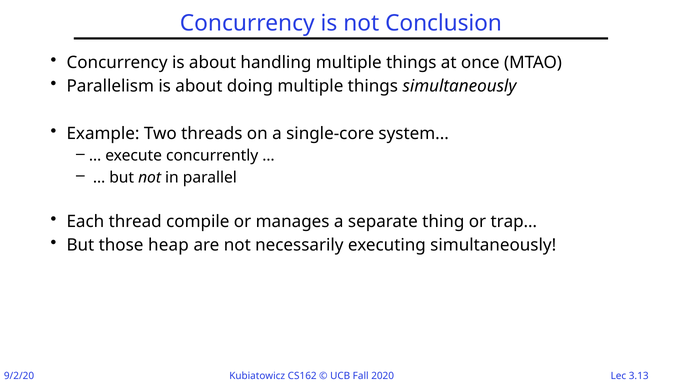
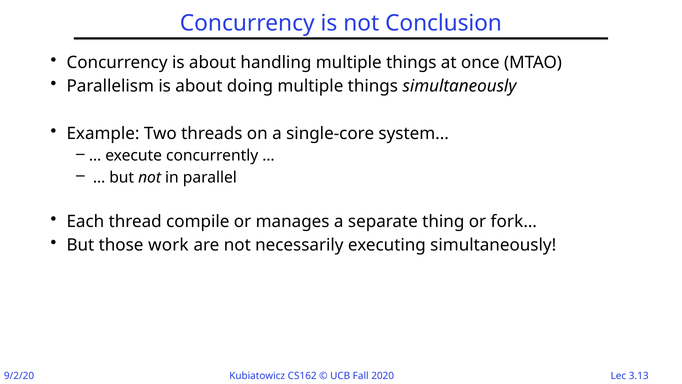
trap…: trap… -> fork… (514, 222)
heap: heap -> work (168, 245)
